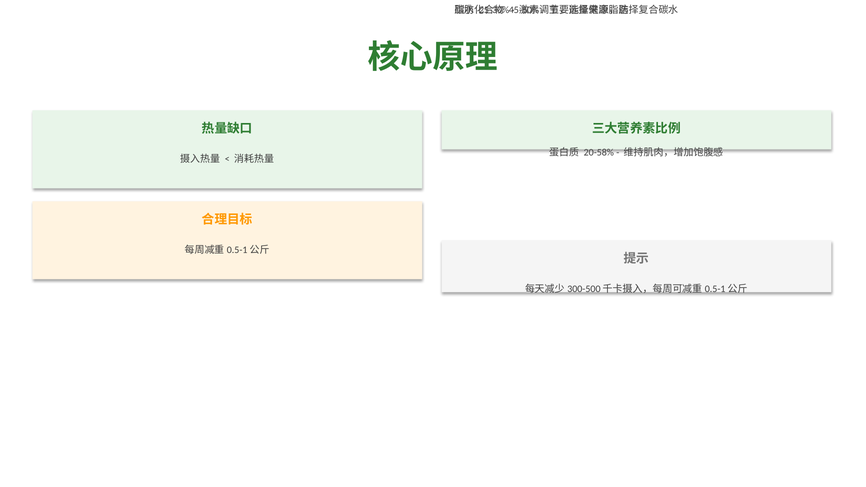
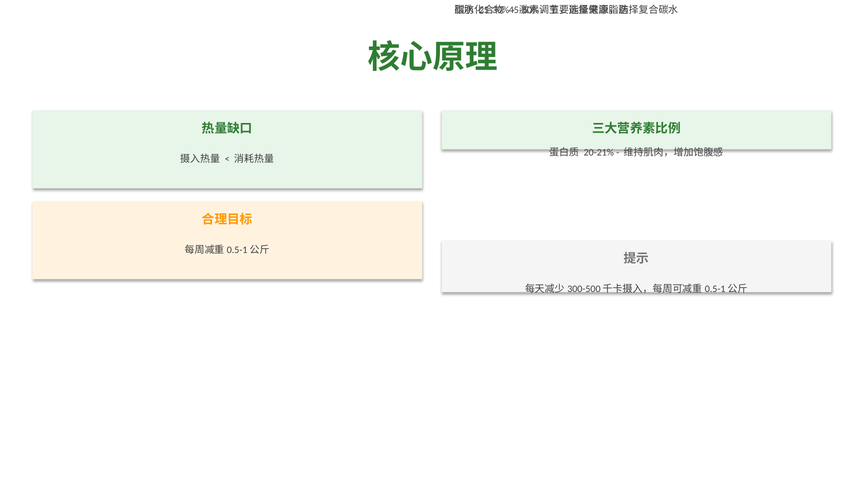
20-58%: 20-58% -> 20-21% (599, 153)
